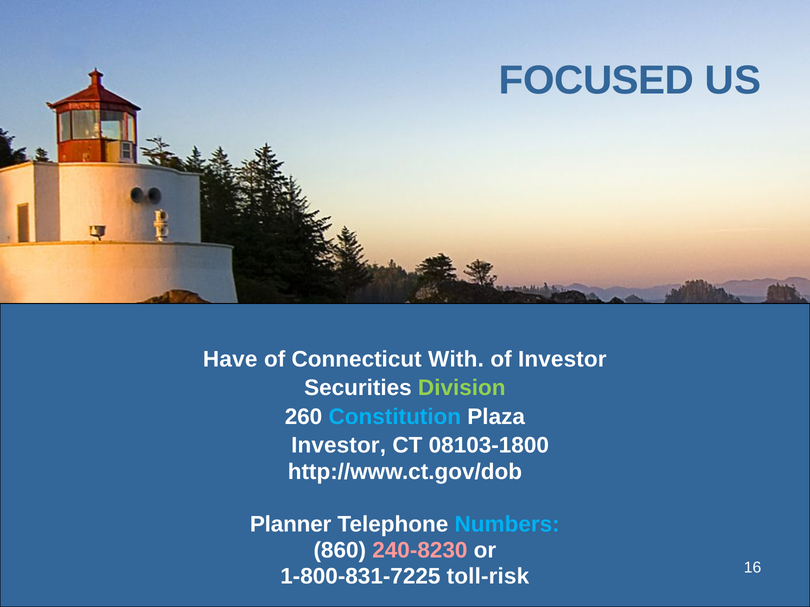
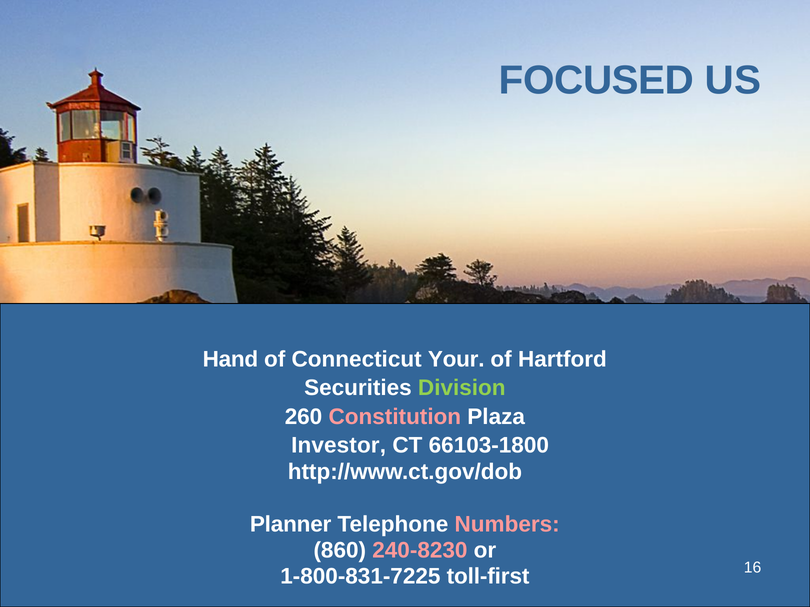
Have: Have -> Hand (230, 359)
With: With -> Your (456, 359)
of Investor: Investor -> Hartford (562, 359)
Constitution colour: light blue -> pink (395, 417)
08103-1800: 08103-1800 -> 66103-1800 (489, 446)
Numbers colour: light blue -> pink (507, 525)
toll-risk: toll-risk -> toll-first (488, 577)
